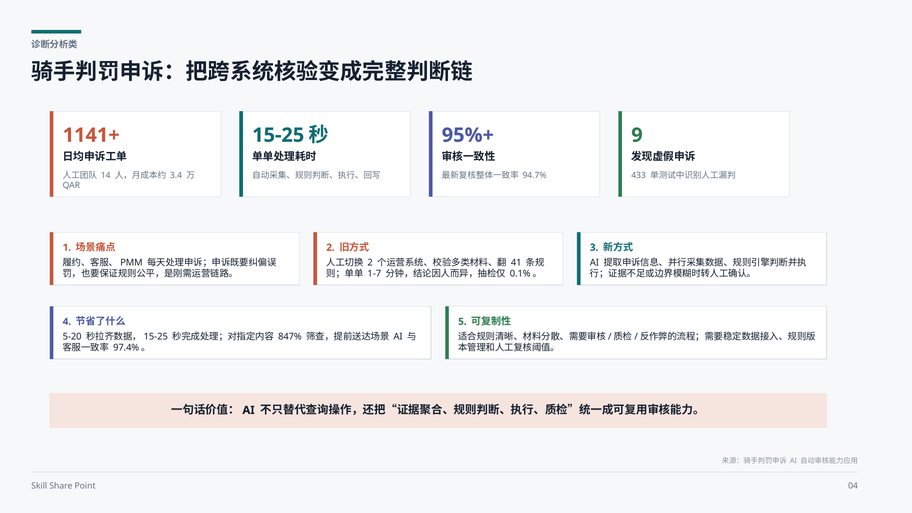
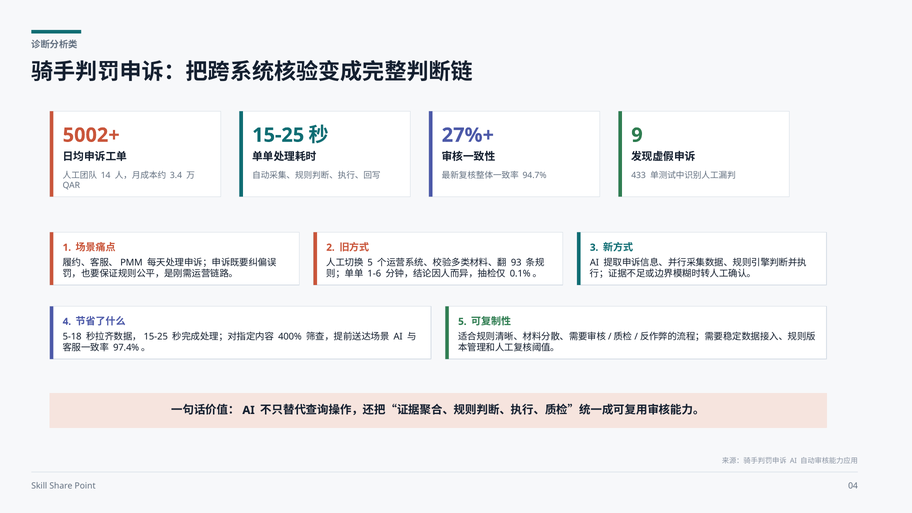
1141+: 1141+ -> 5002+ (91, 135)
95%+: 95%+ -> 27%+ (468, 135)
2: 2 -> 5 (370, 263)
41: 41 -> 93 (516, 263)
1-7: 1-7 -> 1-6 (374, 274)
5-20: 5-20 -> 5-18 (72, 337)
847%: 847% -> 400% (290, 337)
